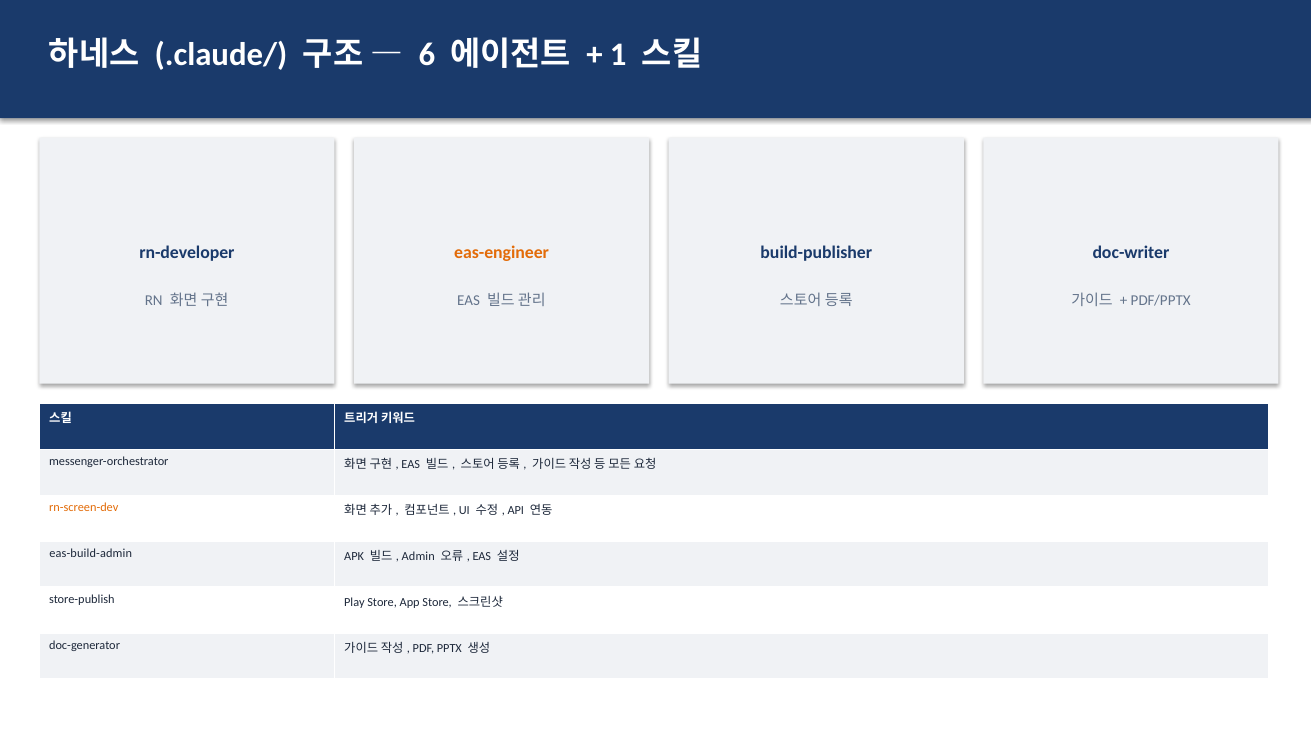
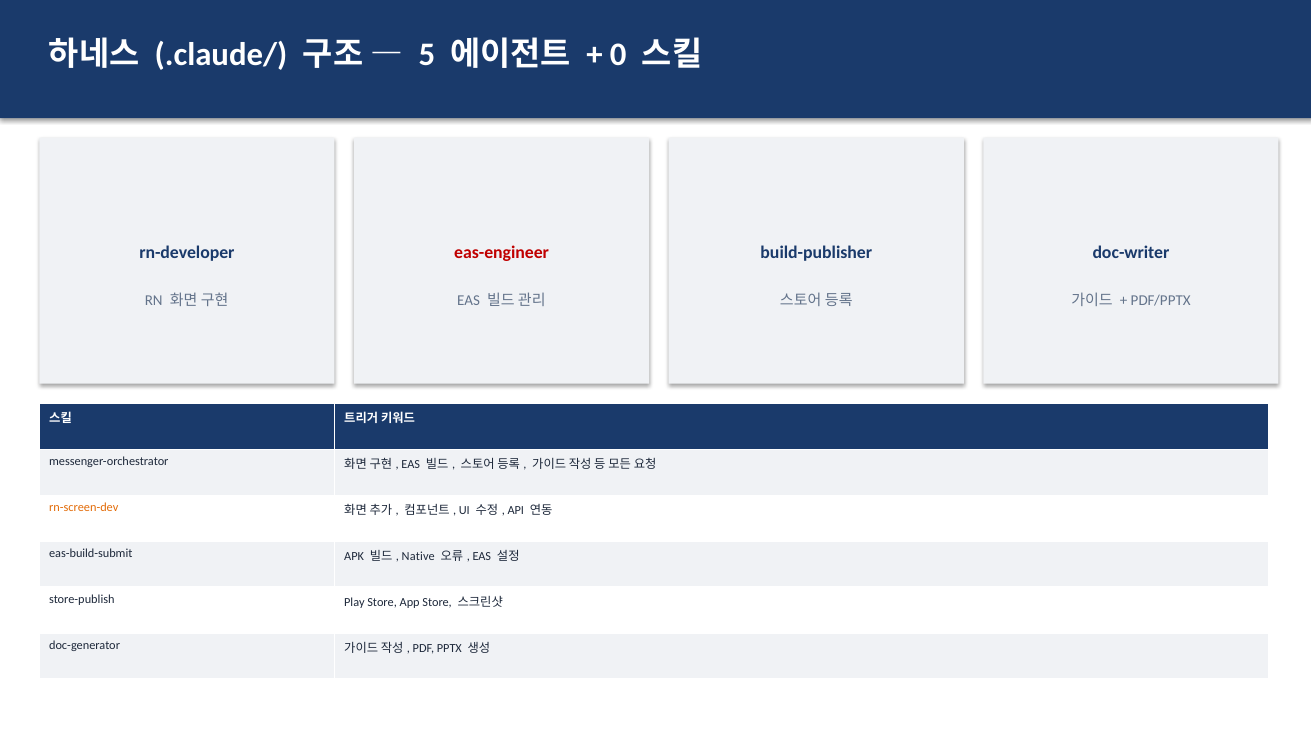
6: 6 -> 5 (427, 54)
1: 1 -> 0 (618, 54)
eas-engineer colour: orange -> red (502, 253)
eas-build-admin: eas-build-admin -> eas-build-submit (91, 553)
Admin: Admin -> Native (418, 556)
